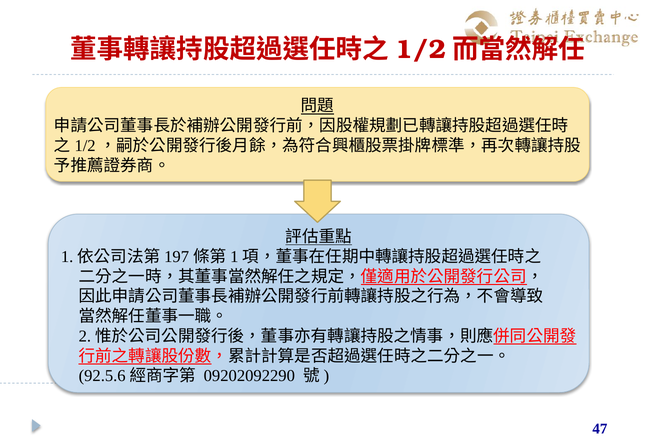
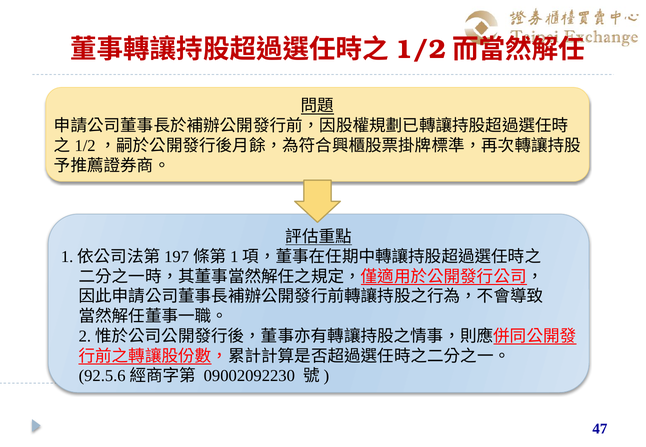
09202092290: 09202092290 -> 09002092230 (249, 376)
